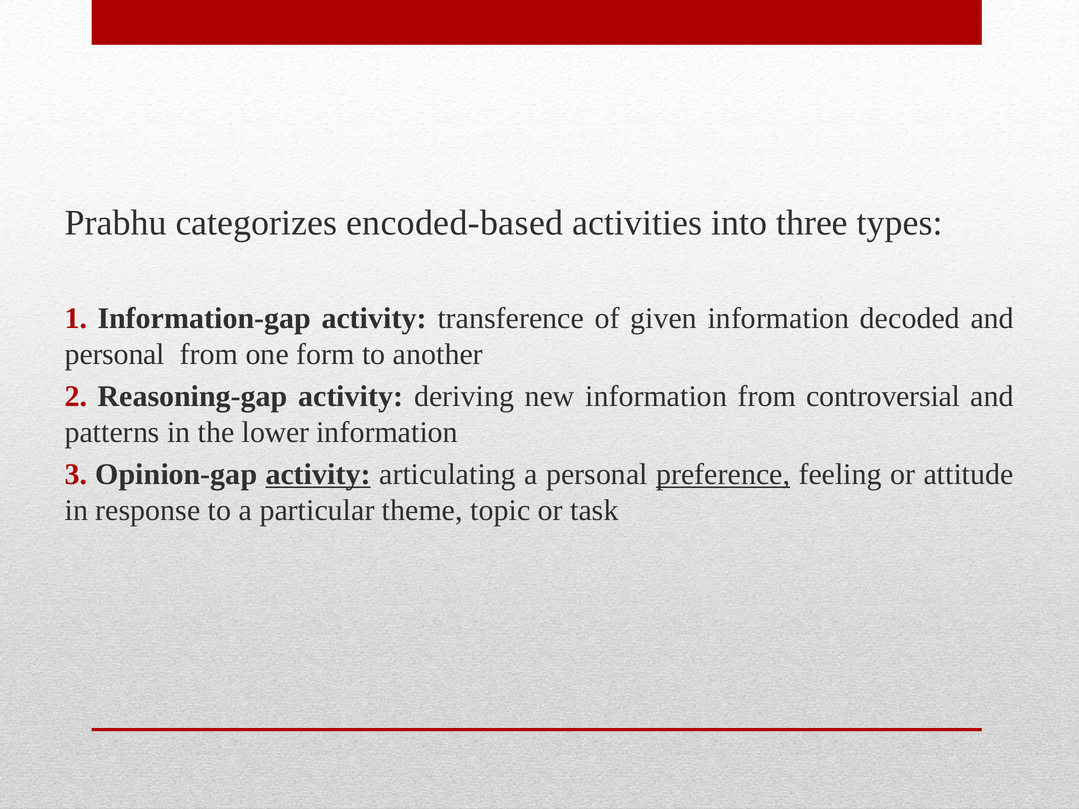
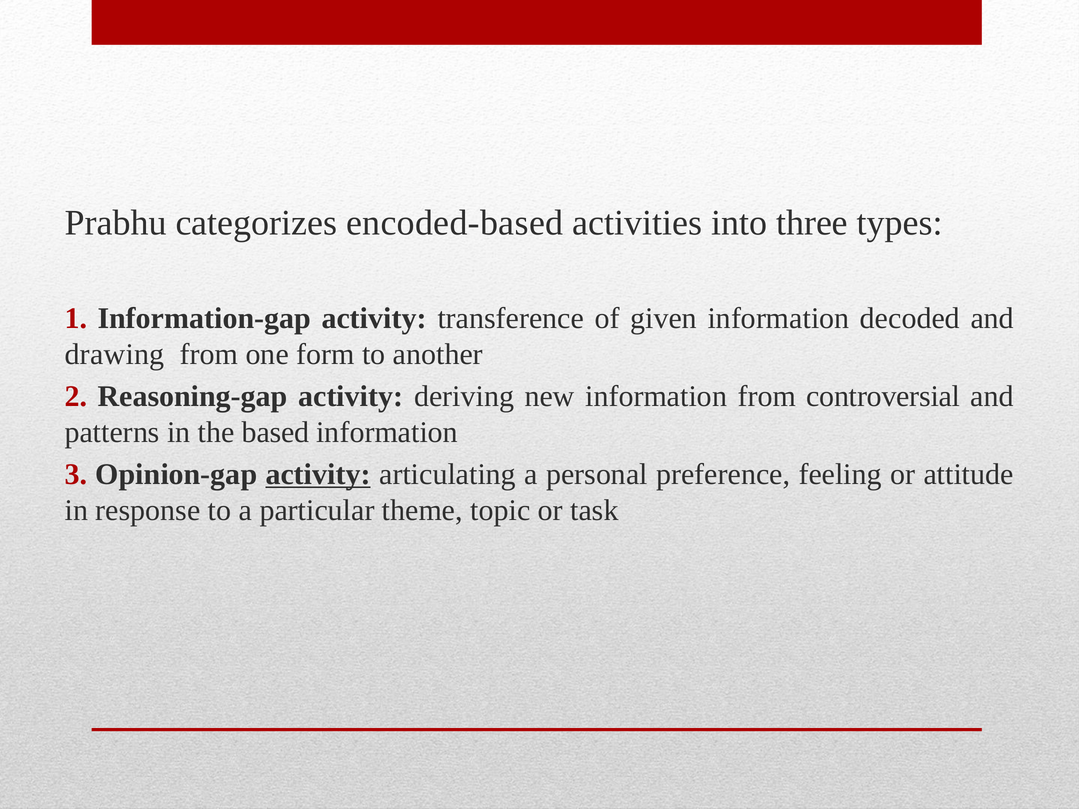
personal: personal -> drawing (115, 354)
lower: lower -> based (276, 432)
preference underline: present -> none (723, 474)
